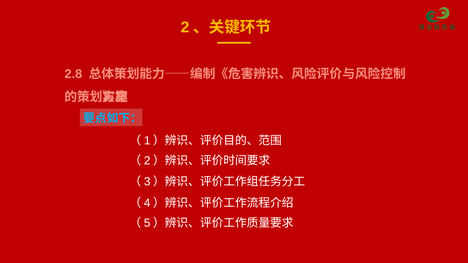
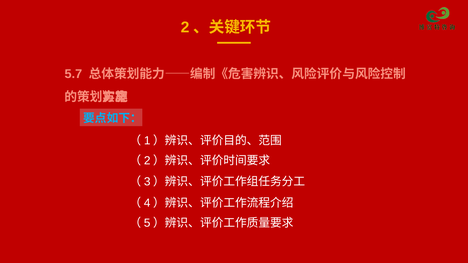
2.8: 2.8 -> 5.7 (73, 74)
